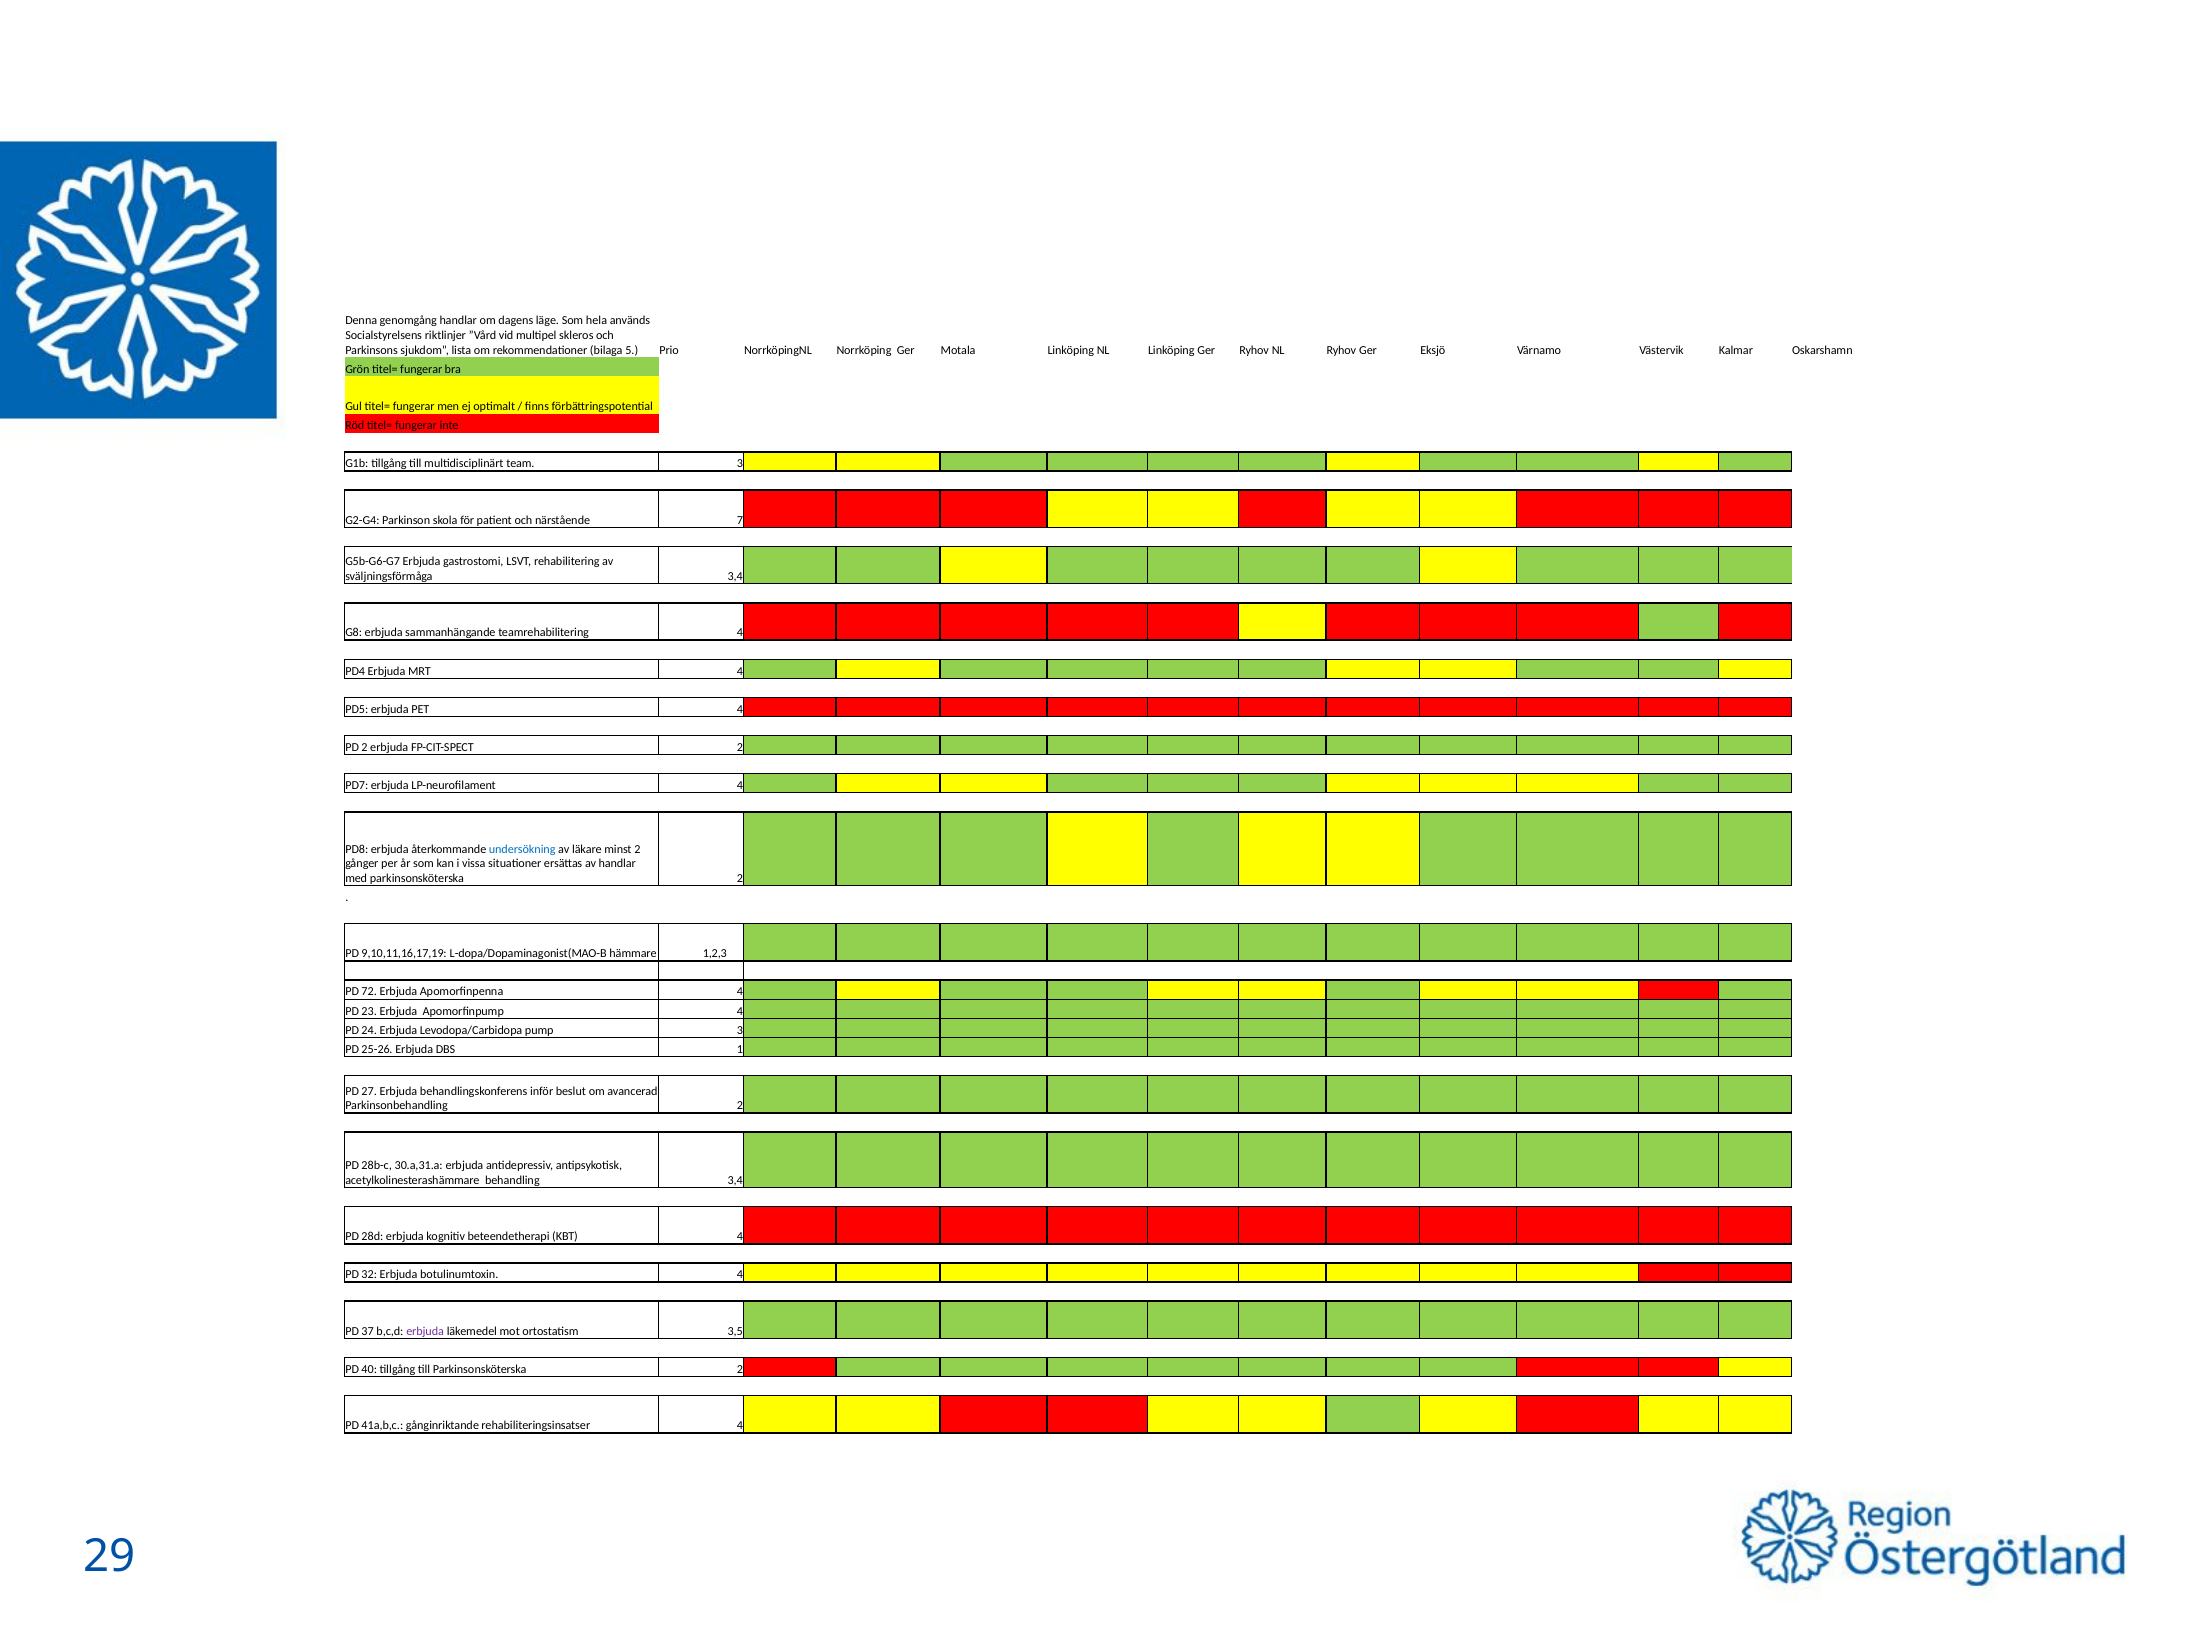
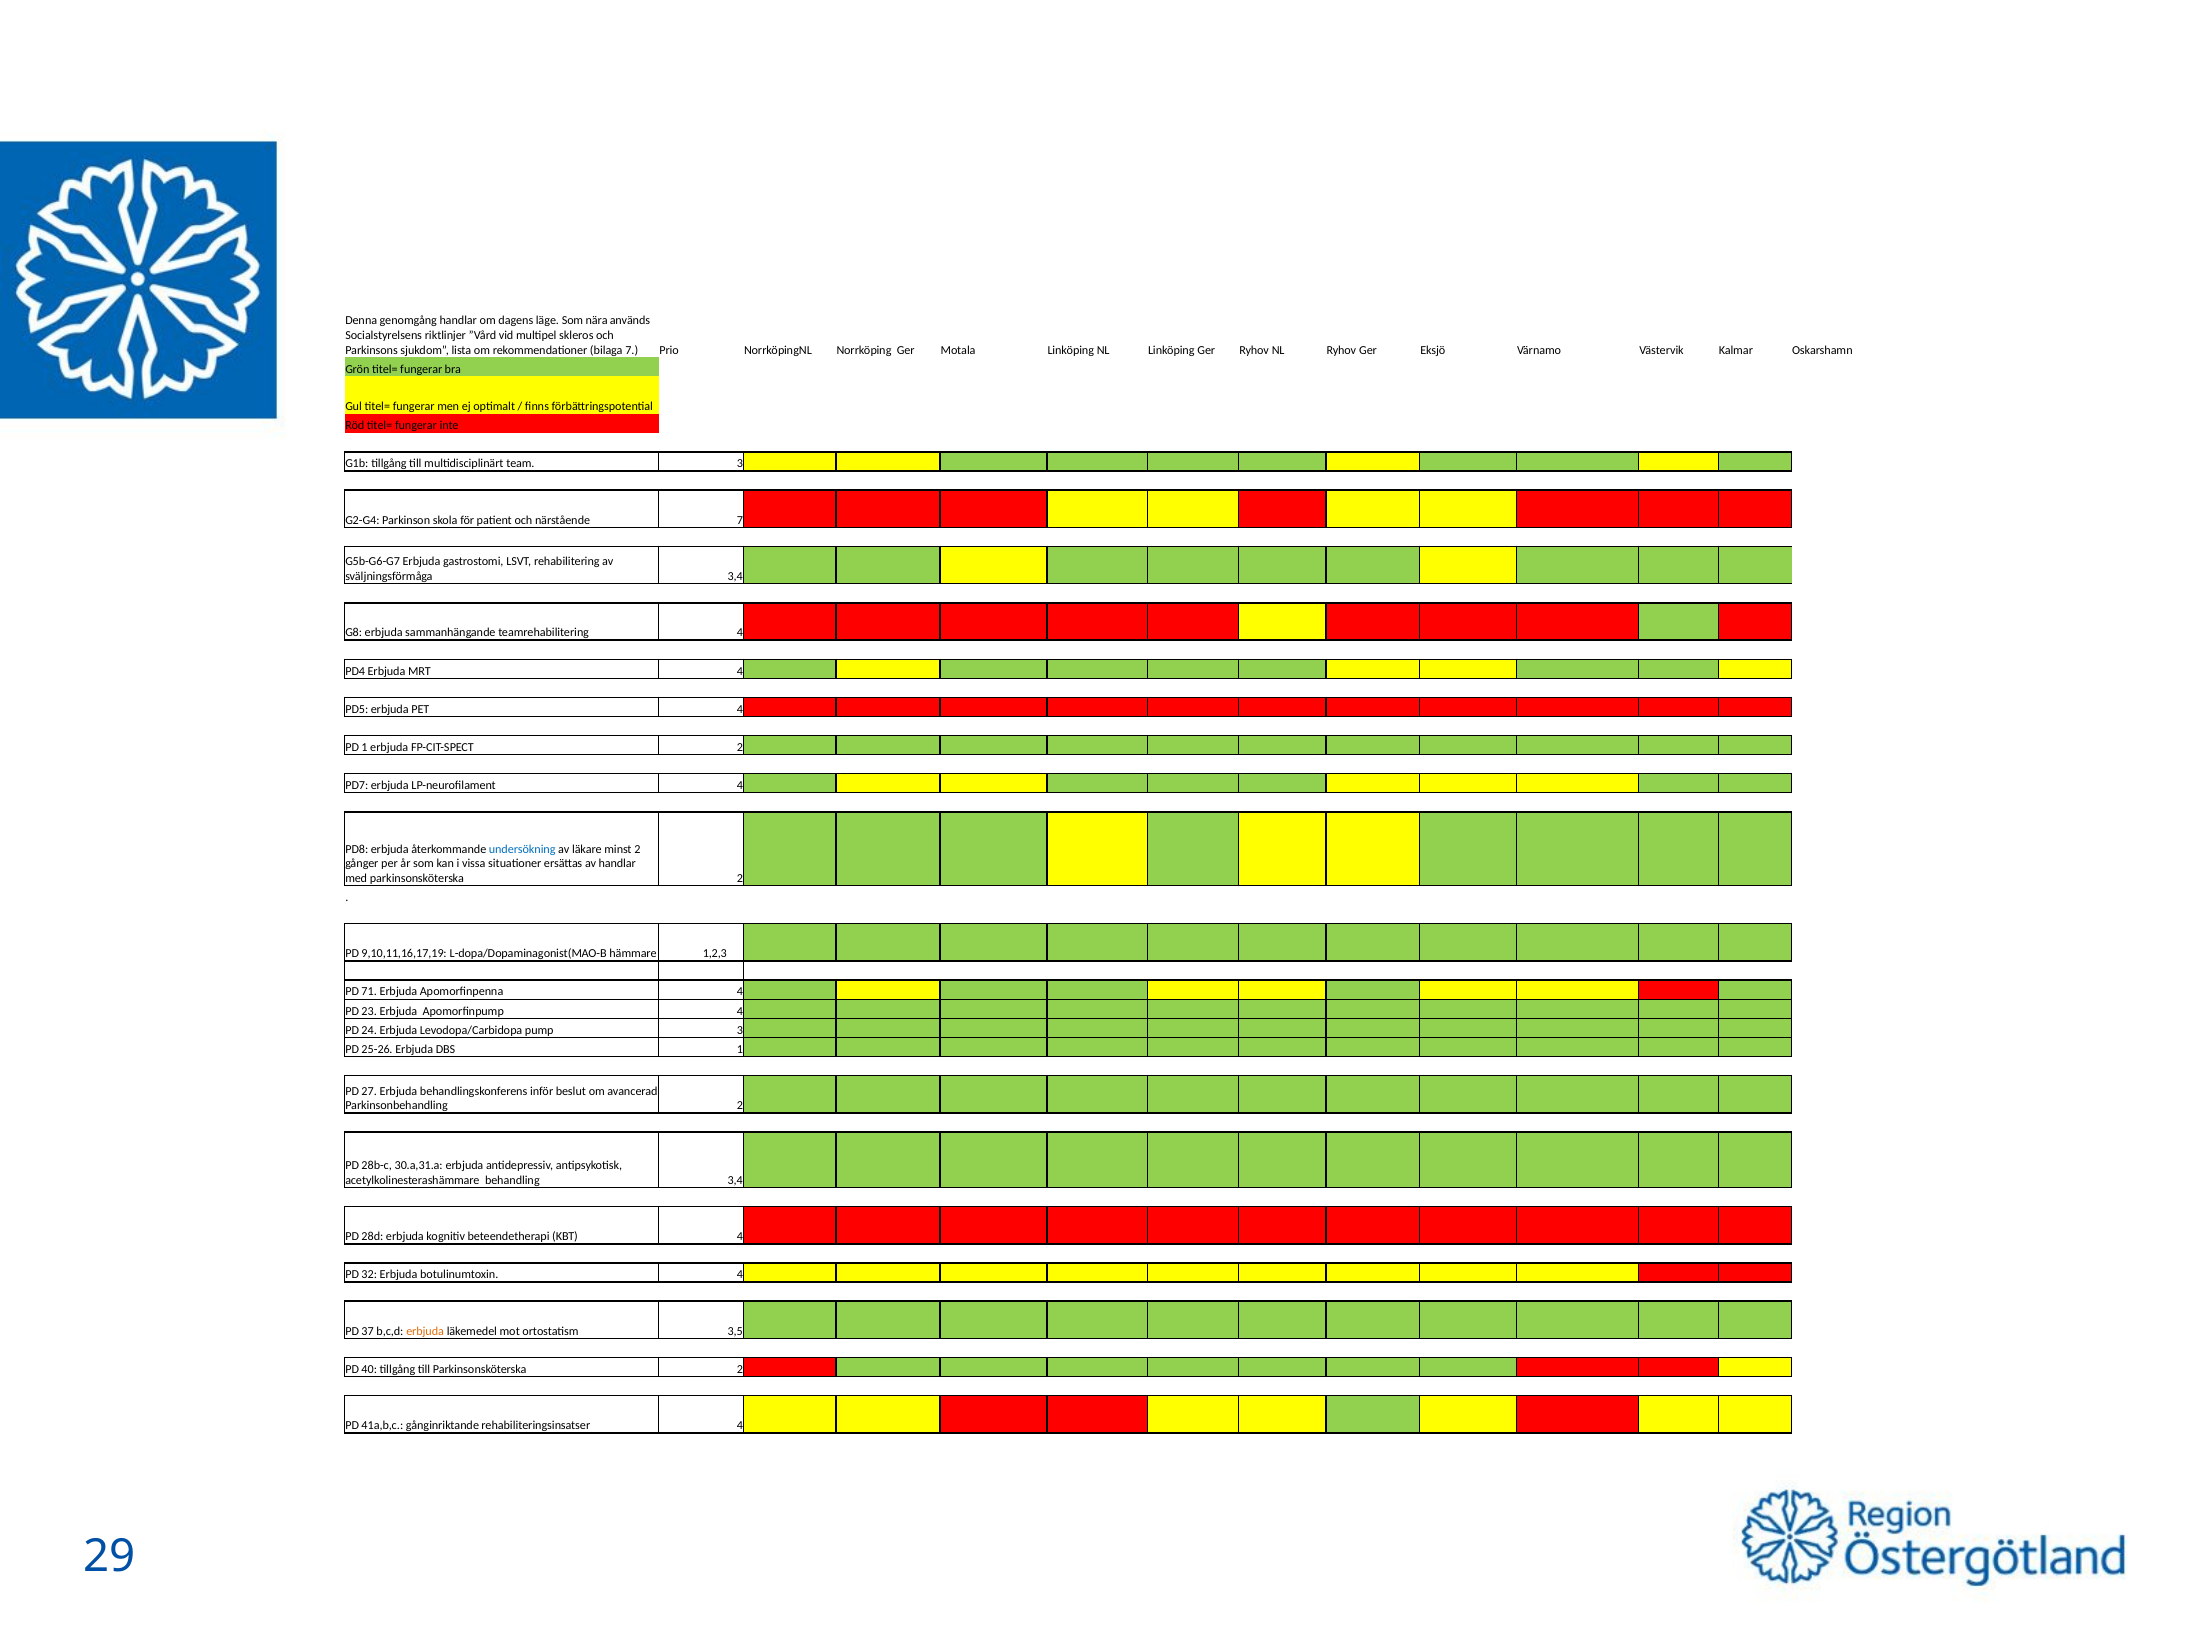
hela: hela -> nära (597, 321)
bilaga 5: 5 -> 7 (632, 350)
PD 2: 2 -> 1 (364, 747)
72: 72 -> 71 (369, 992)
erbjuda colour: purple -> orange (425, 1331)
